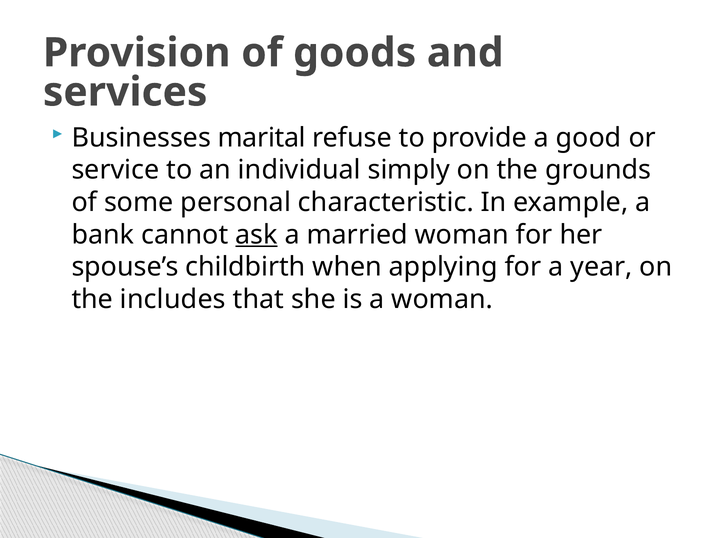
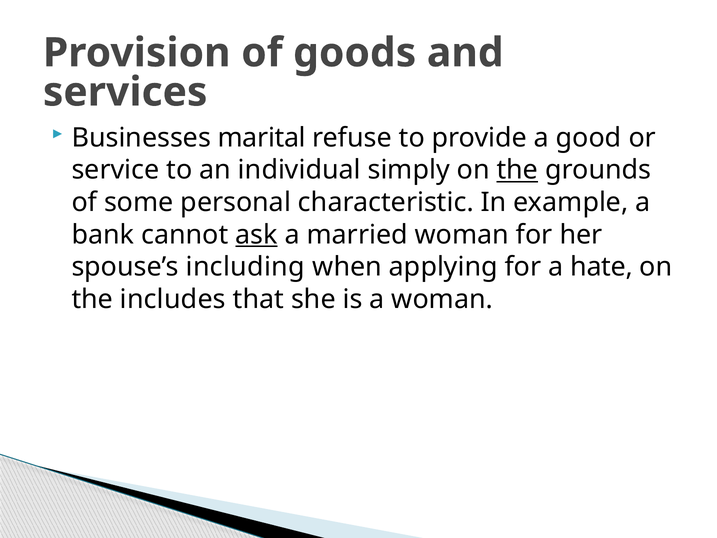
the underline: none -> present (517, 170)
childbirth: childbirth -> including (245, 267)
year: year -> hate (602, 267)
